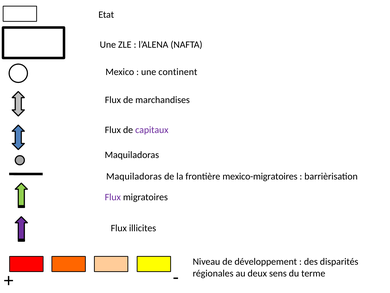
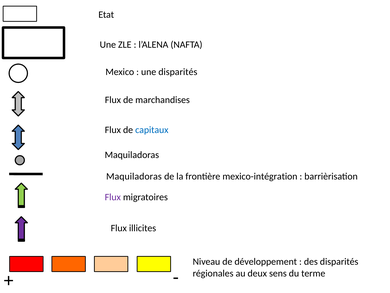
une continent: continent -> disparités (178, 72)
capitaux colour: purple -> blue (152, 130)
mexico-migratoires: mexico-migratoires -> mexico-intégration (260, 176)
